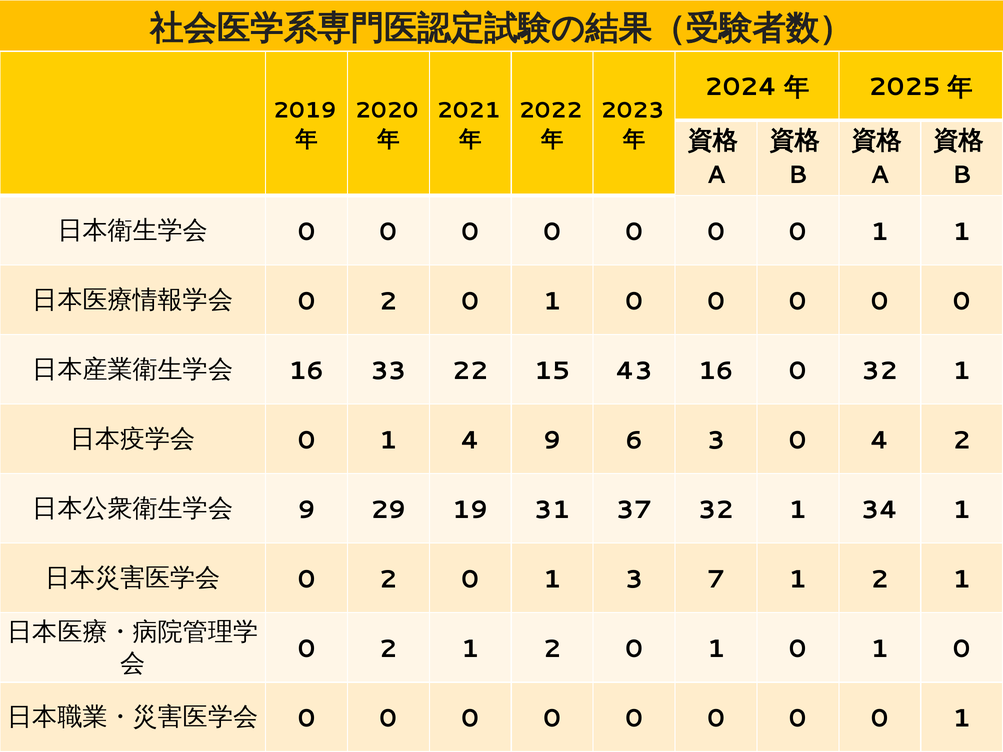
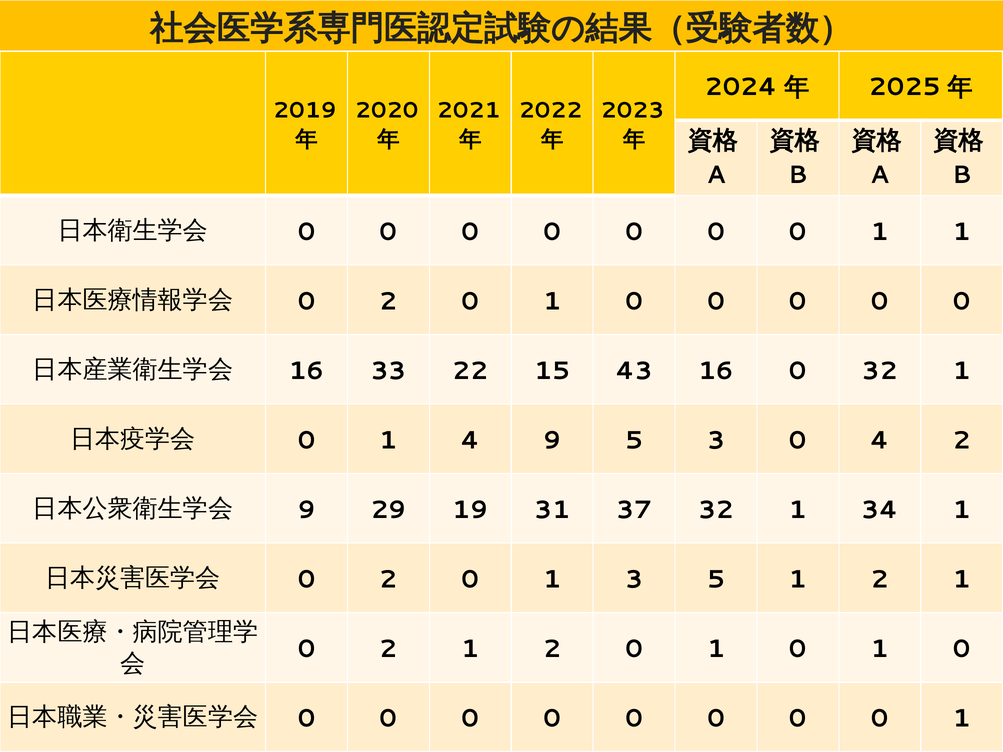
9 6: 6 -> 5 (634, 441)
3 7: 7 -> 5 (716, 580)
